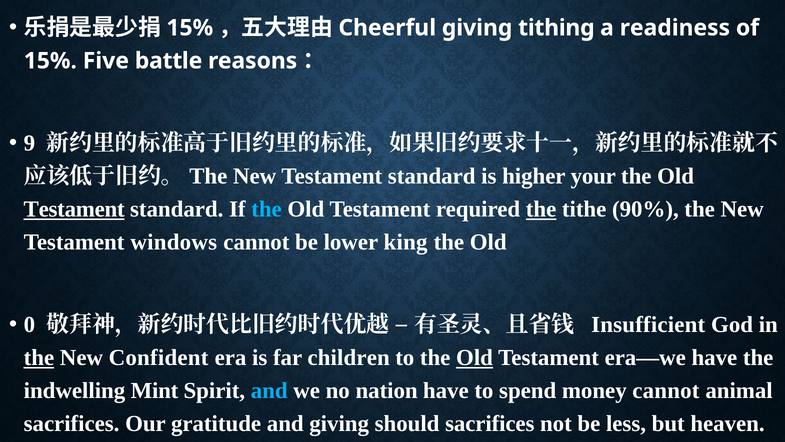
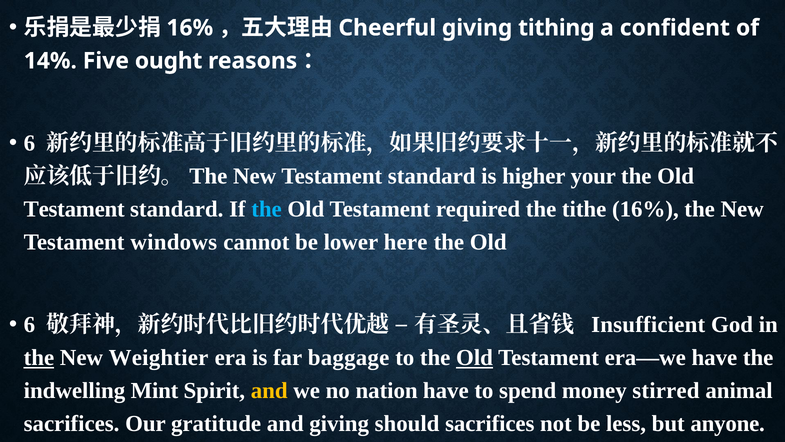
15%: 15% -> 16% (190, 28)
readiness: readiness -> confident (675, 28)
15%: 15% -> 14% (50, 61)
battle: battle -> ought (169, 61)
9: 9 -> 6 (29, 143)
Testament underline: present -> none (74, 209)
the underline: present -> none (541, 209)
tithe 90%: 90% -> 16% (645, 209)
king: king -> here (406, 242)
0: 0 -> 6 (29, 324)
Confident: Confident -> Weightier (159, 357)
children: children -> baggage (349, 357)
and colour: light blue -> yellow (269, 390)
money cannot: cannot -> stirred (666, 390)
heaven: heaven -> anyone (728, 423)
